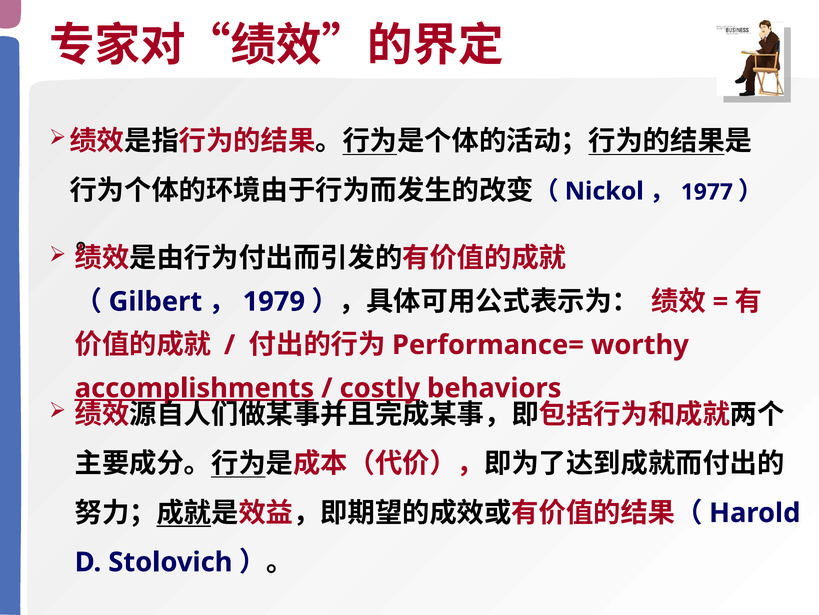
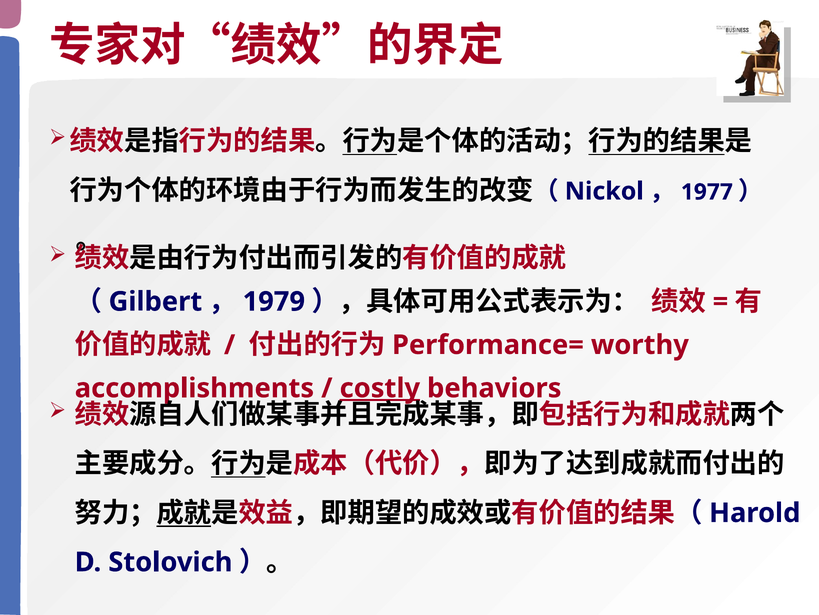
accomplishments underline: present -> none (194, 388)
